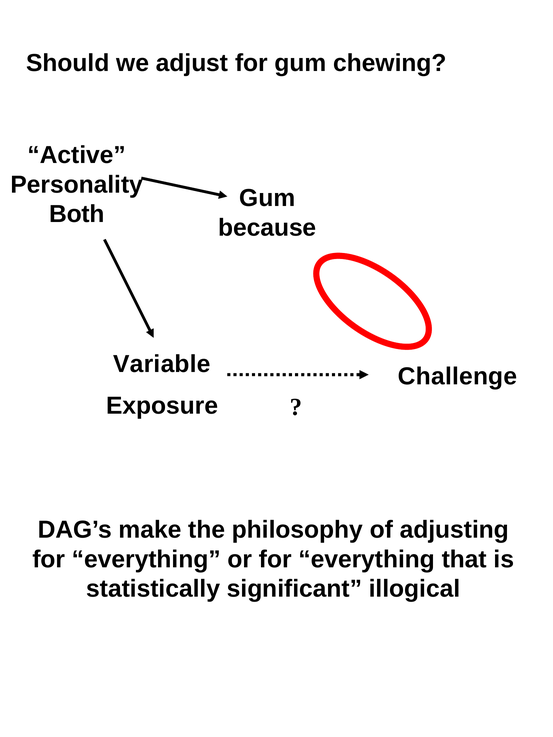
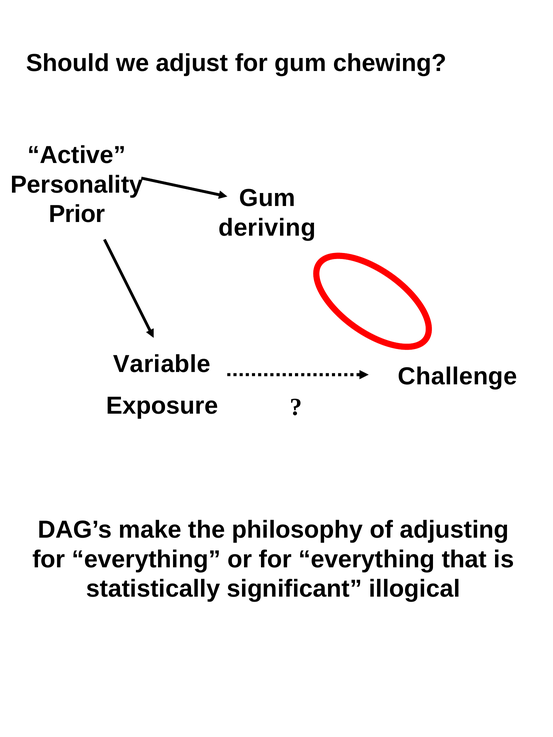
Both: Both -> Prior (77, 214)
because: because -> deriving (267, 228)
